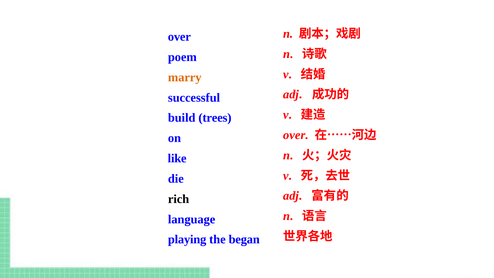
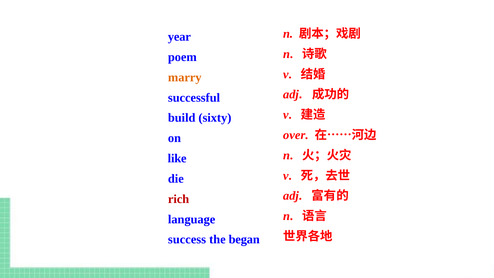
over: over -> year (179, 37)
trees: trees -> sixty (215, 118)
rich colour: black -> red (179, 199)
playing: playing -> success (187, 239)
